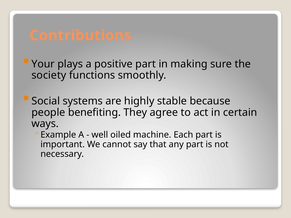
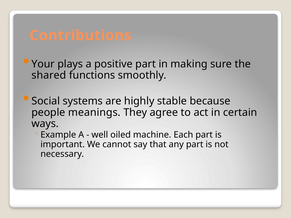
society: society -> shared (49, 75)
benefiting: benefiting -> meanings (94, 113)
